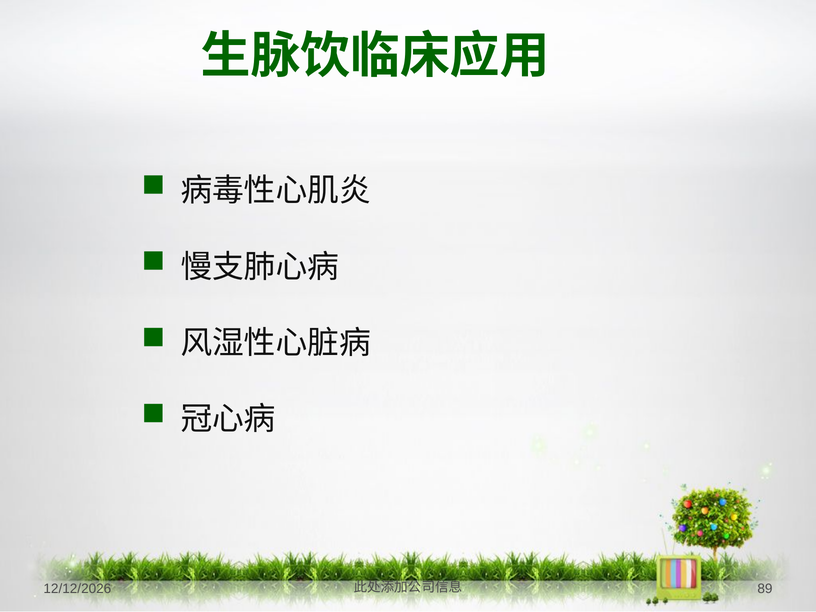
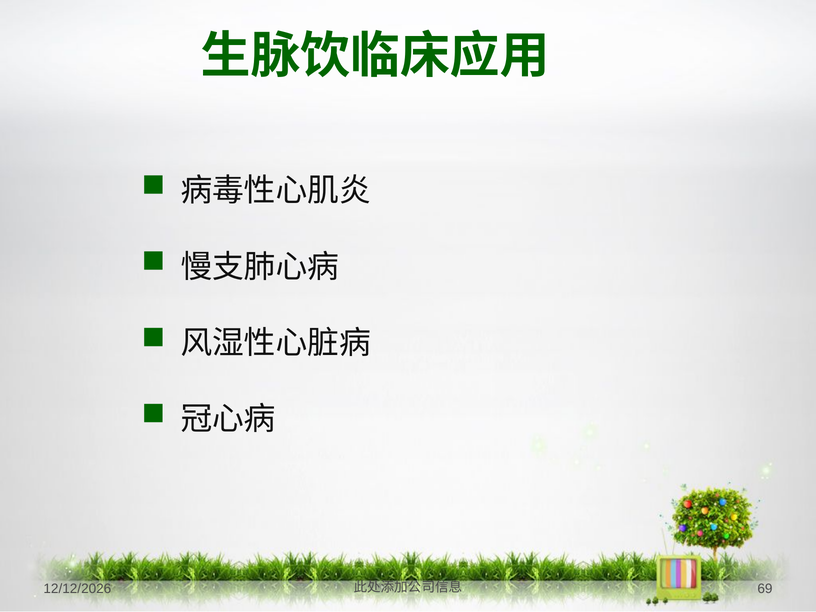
89: 89 -> 69 (765, 589)
